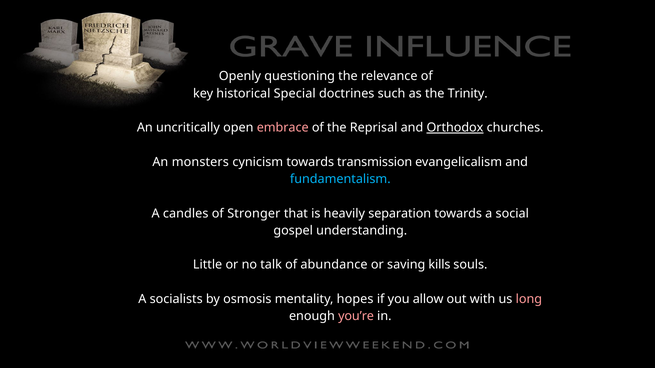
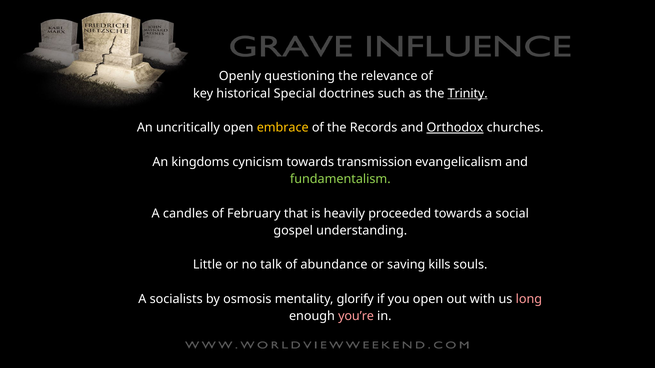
Trinity underline: none -> present (468, 94)
embrace colour: pink -> yellow (283, 128)
Reprisal: Reprisal -> Records (374, 128)
monsters: monsters -> kingdoms (200, 162)
fundamentalism colour: light blue -> light green (340, 179)
Stronger: Stronger -> February (254, 214)
separation: separation -> proceeded (400, 214)
hopes: hopes -> glorify (355, 299)
you allow: allow -> open (428, 299)
